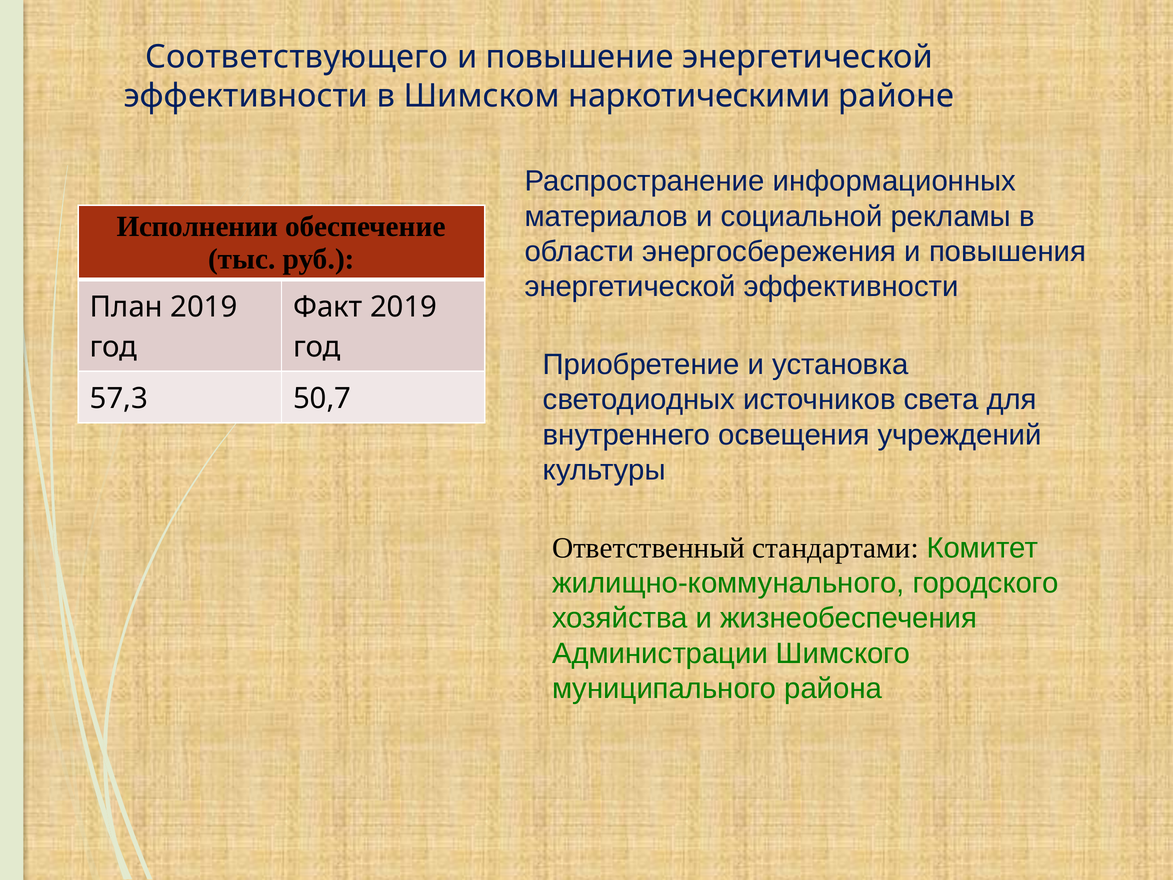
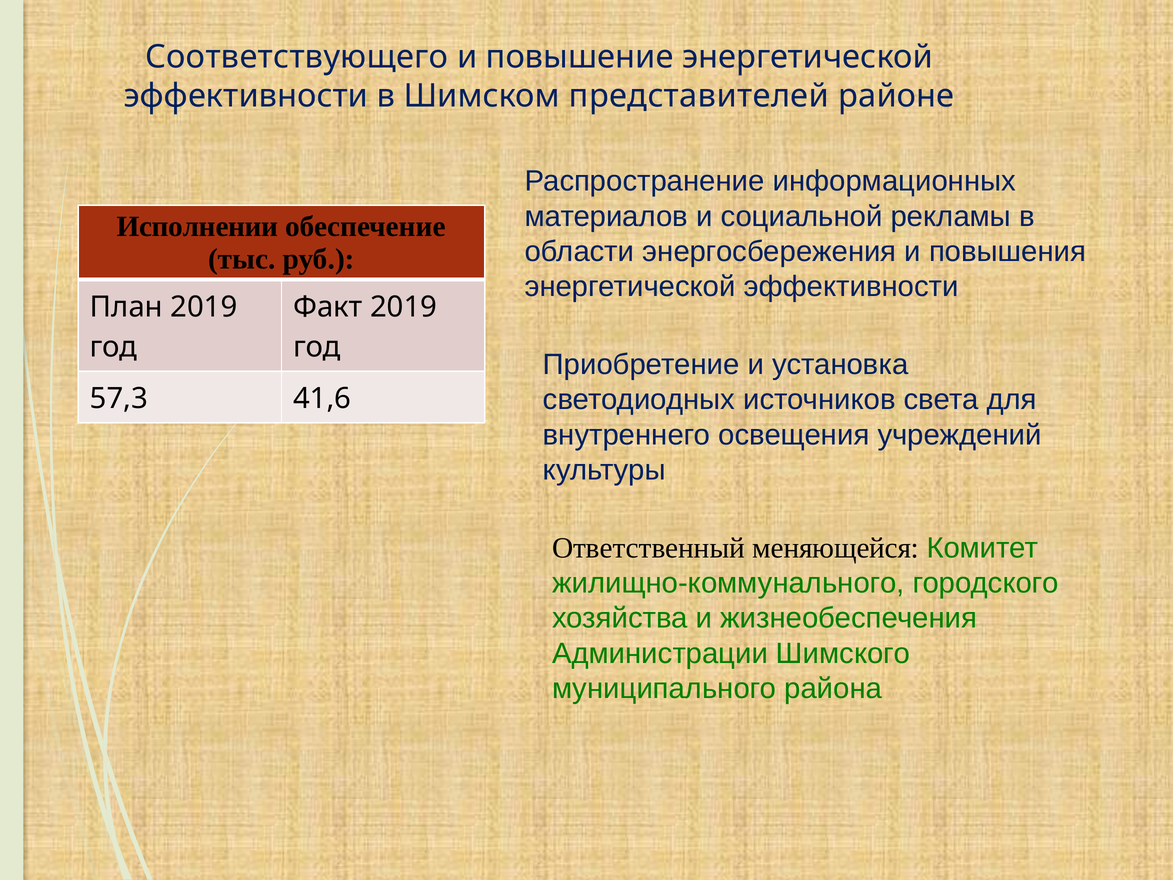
наркотическими: наркотическими -> представителей (699, 96)
50,7: 50,7 -> 41,6 (322, 399)
стандартами: стандартами -> меняющейся (836, 548)
